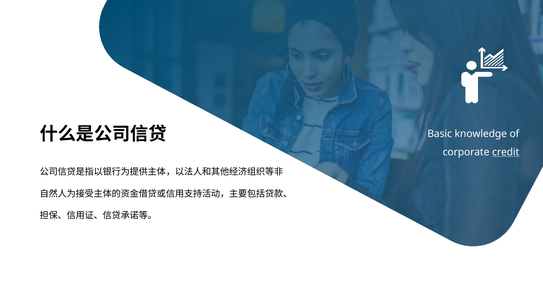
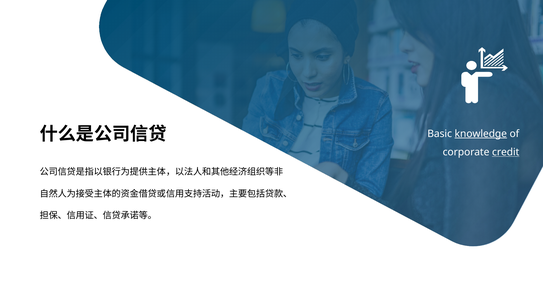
knowledge underline: none -> present (481, 134)
